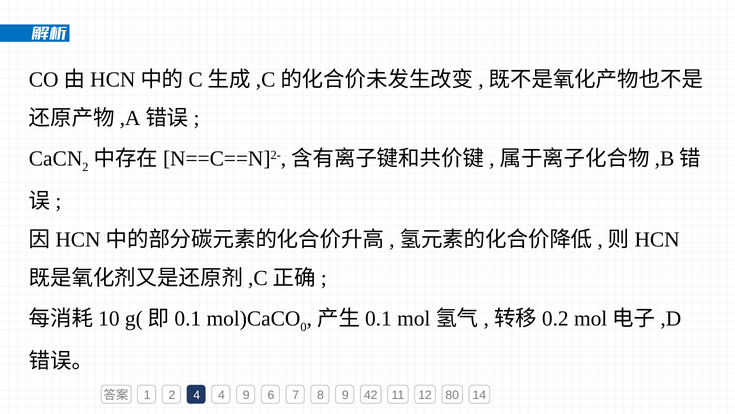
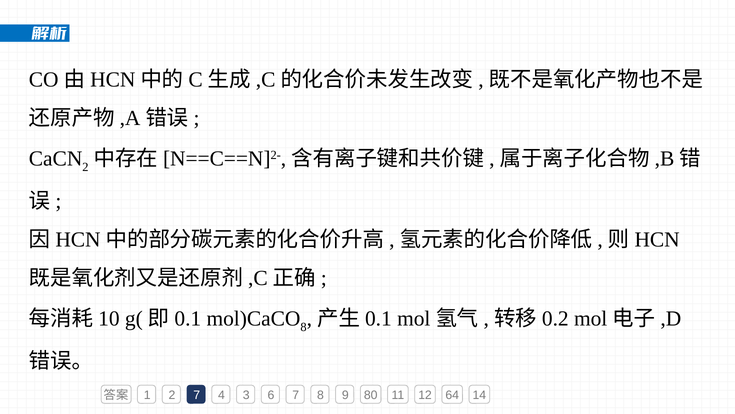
0: 0 -> 8 (304, 327)
2 4: 4 -> 7 (197, 395)
4 9: 9 -> 3 (246, 395)
42: 42 -> 80 (371, 395)
80: 80 -> 64 (452, 395)
